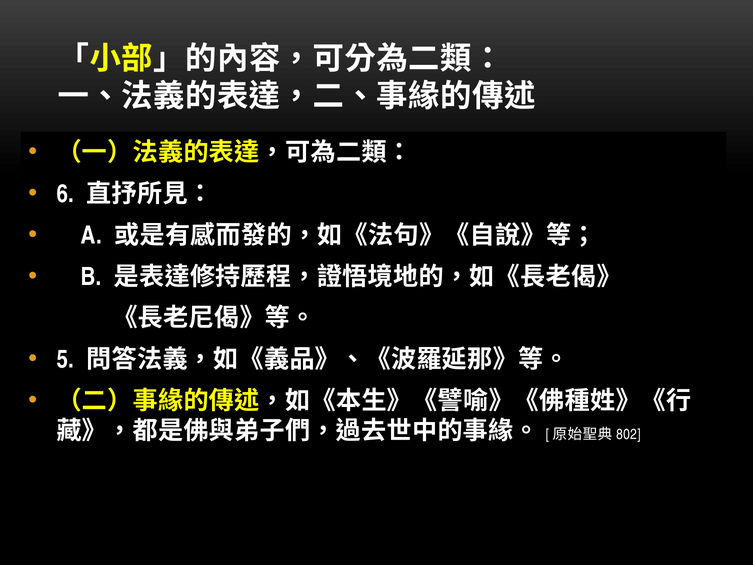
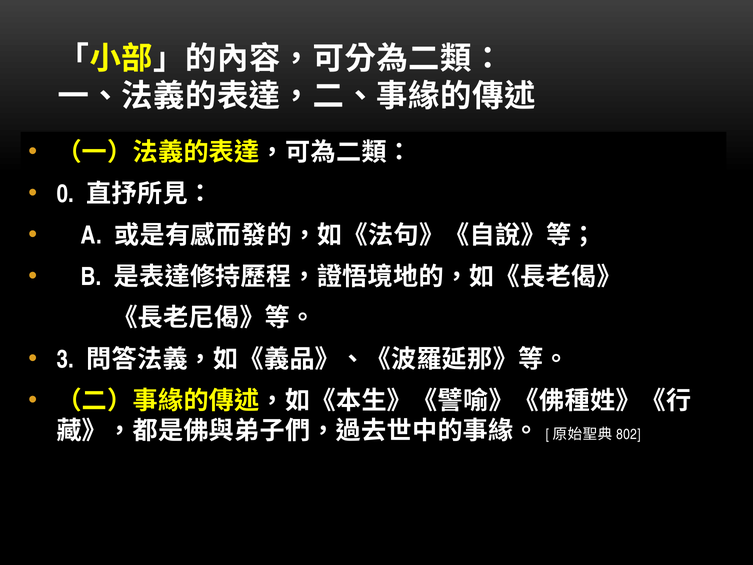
6: 6 -> 0 (65, 194)
5: 5 -> 3 (65, 359)
